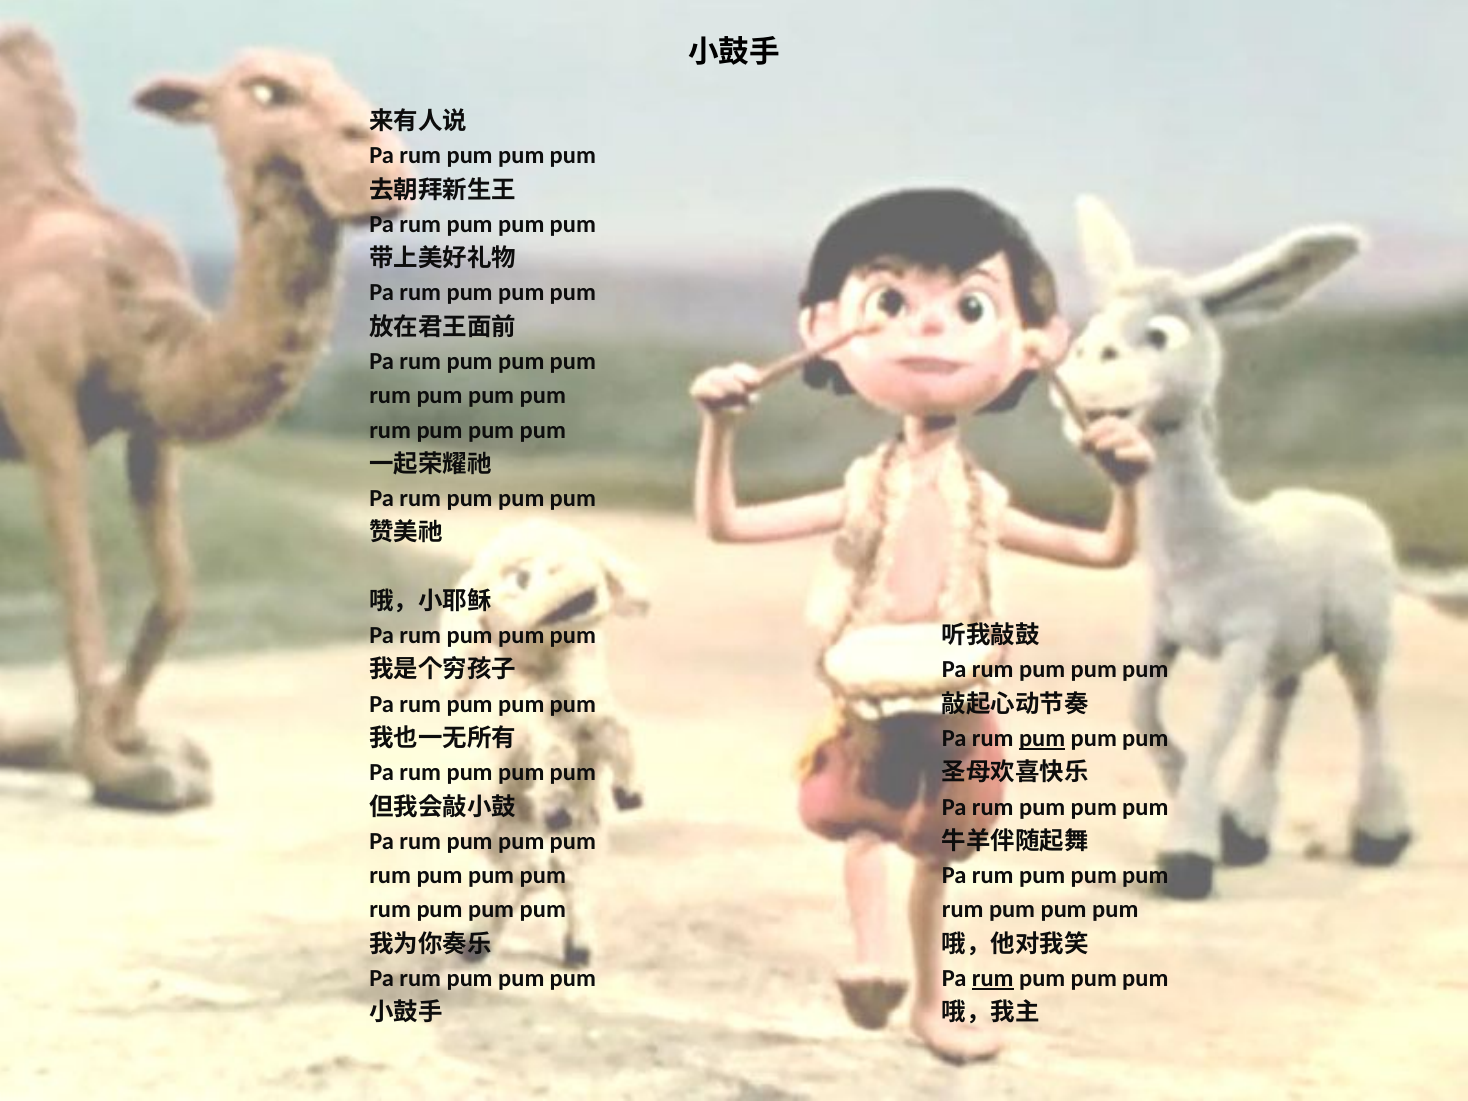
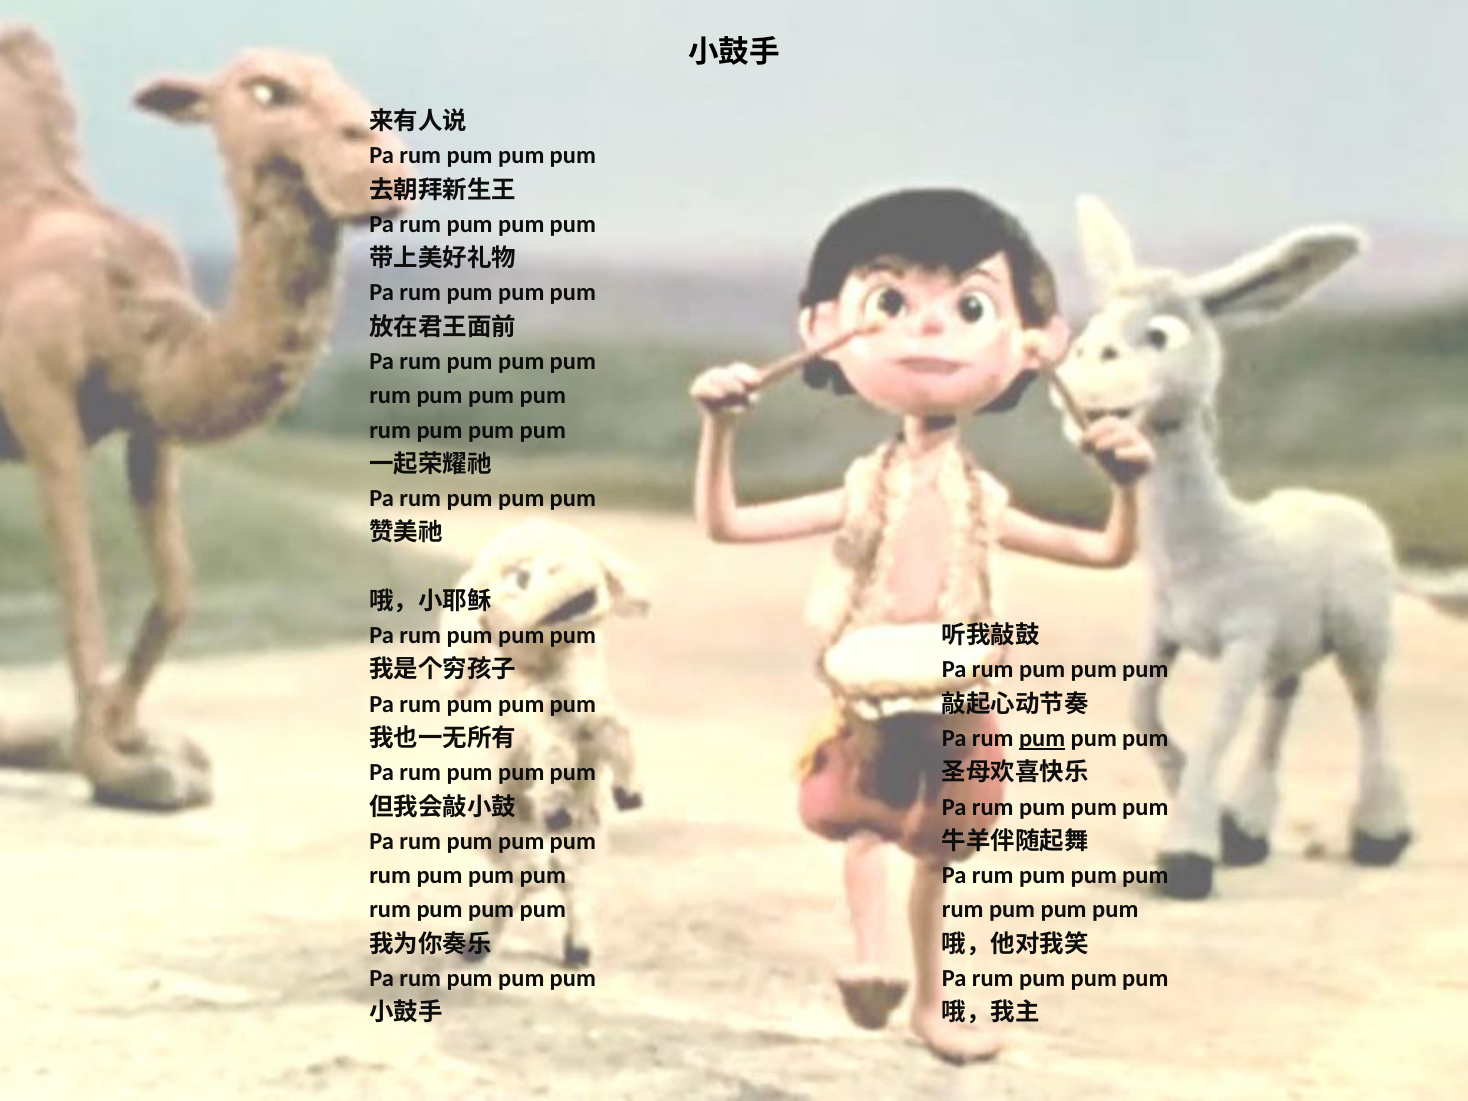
rum underline: present -> none (993, 978)
